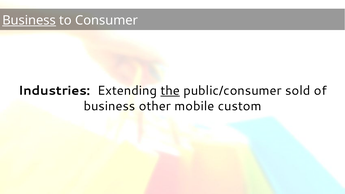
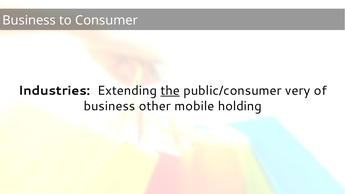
Business underline: present -> none (29, 20)
sold: sold -> very (298, 91)
custom: custom -> holding (240, 106)
